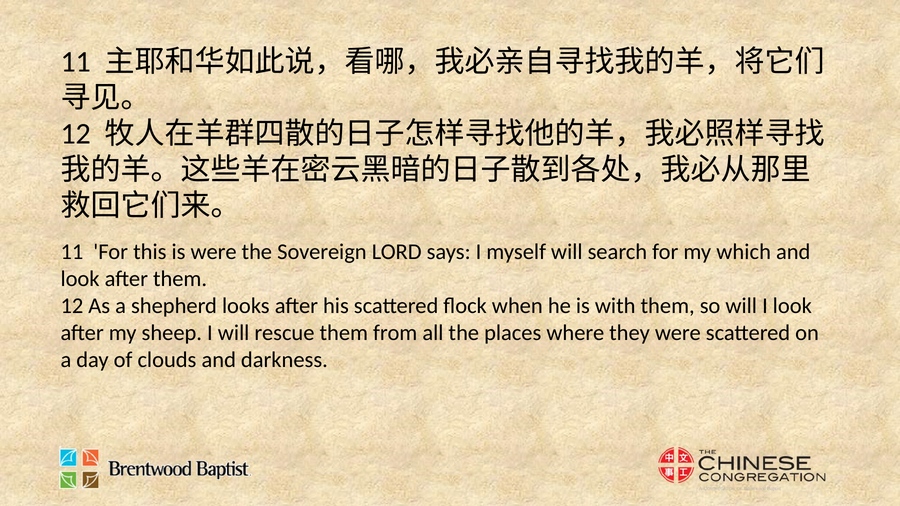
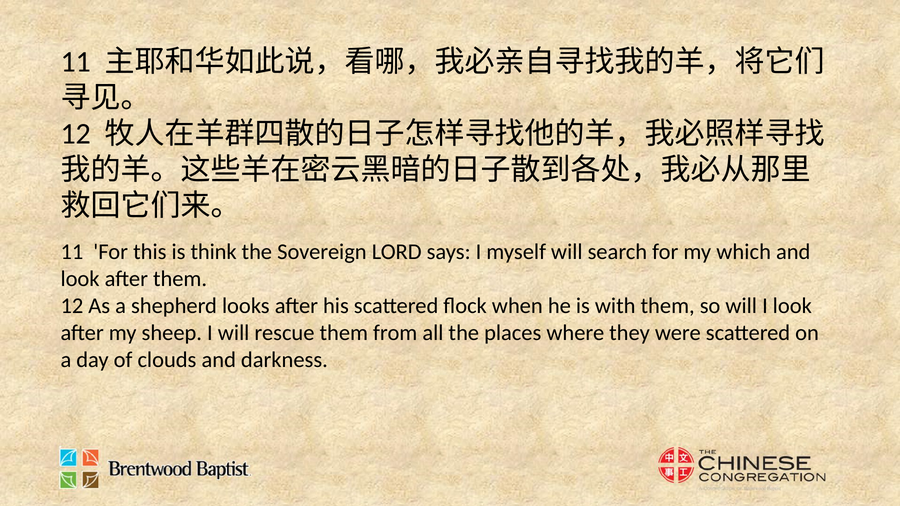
is were: were -> think (214, 252)
